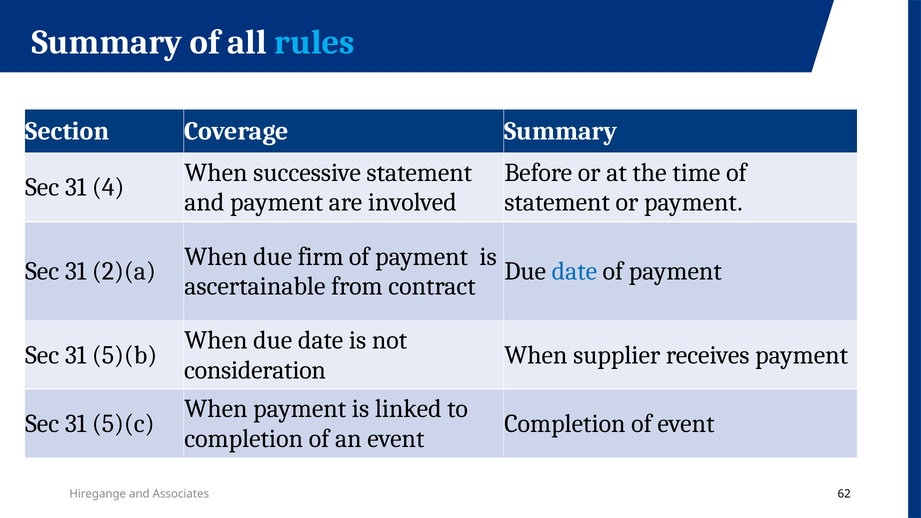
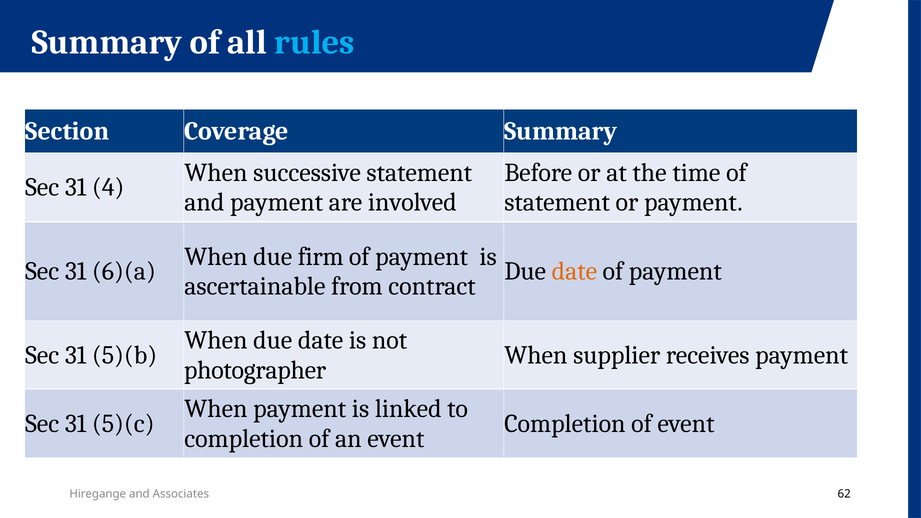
2)(a: 2)(a -> 6)(a (124, 271)
date colour: blue -> orange (574, 271)
consideration: consideration -> photographer (255, 370)
